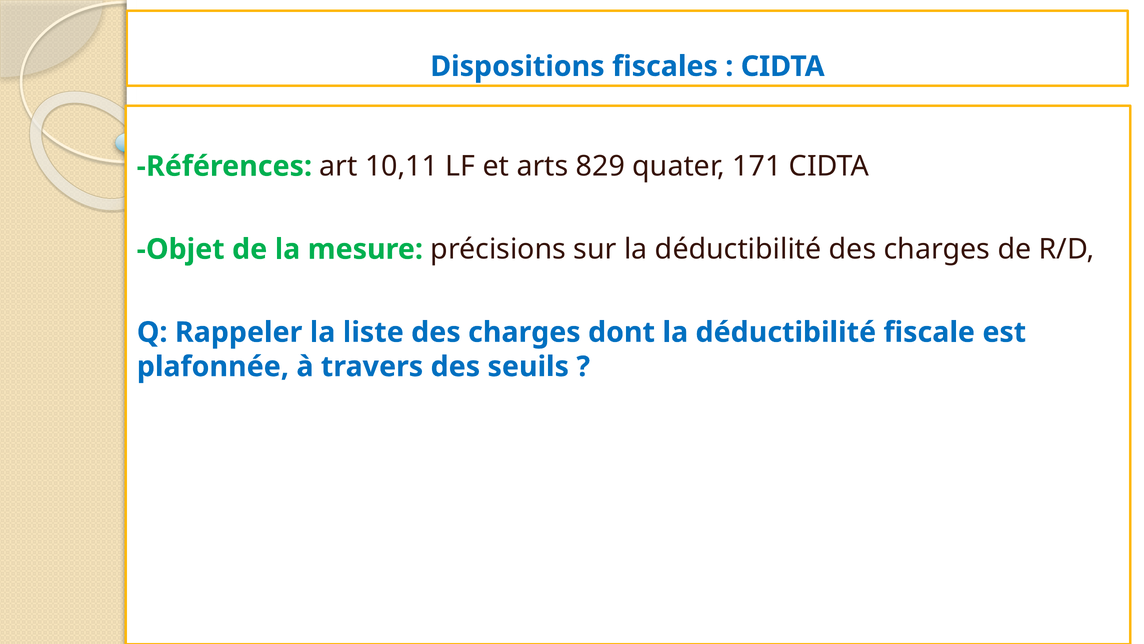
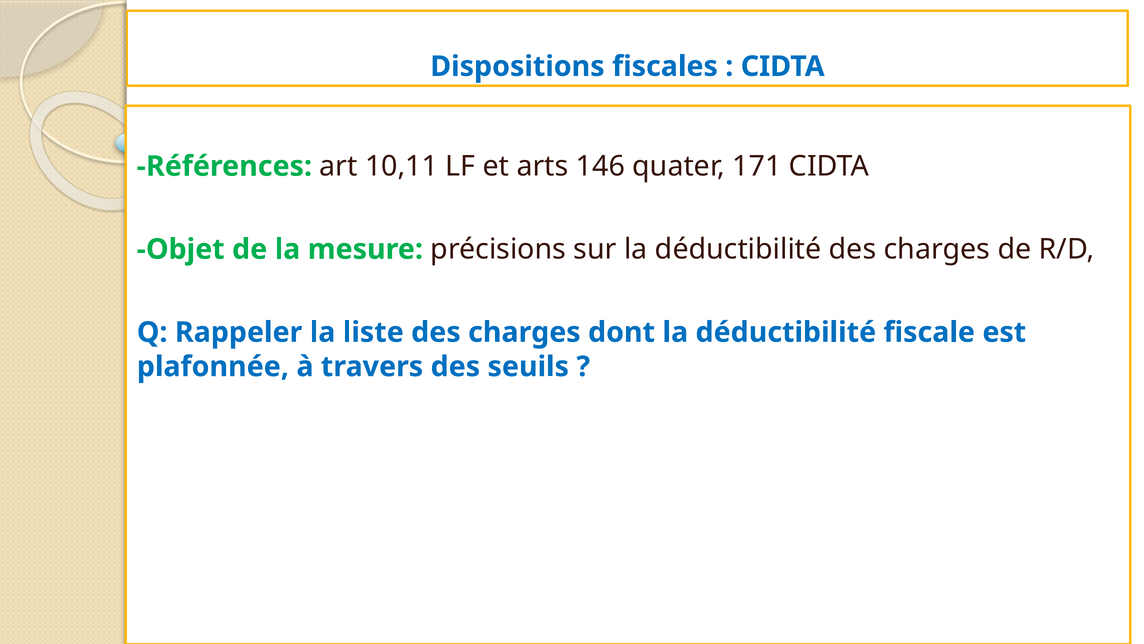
829: 829 -> 146 (600, 166)
